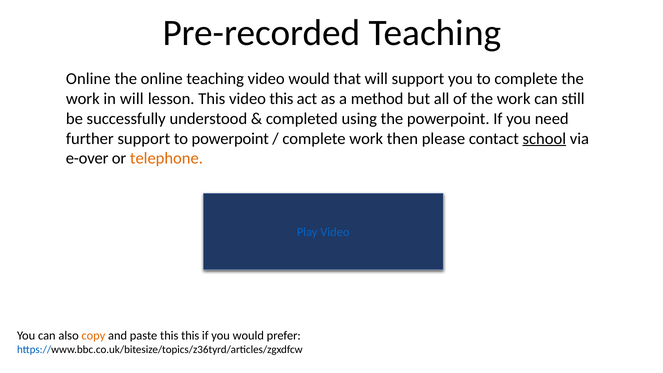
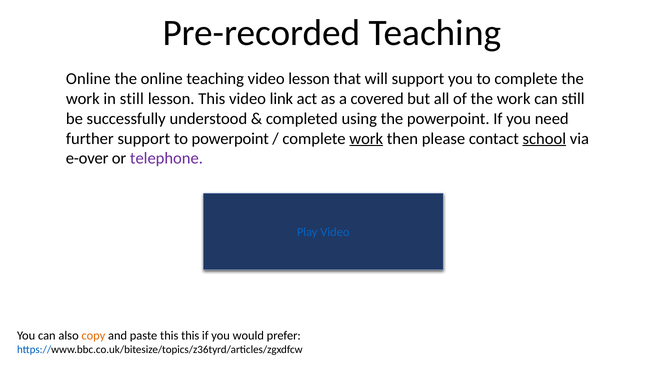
video would: would -> lesson (309, 79)
in will: will -> still (132, 99)
video this: this -> link (281, 99)
method: method -> covered (377, 99)
work underline: none -> present (366, 139)
telephone colour: orange -> purple (166, 158)
